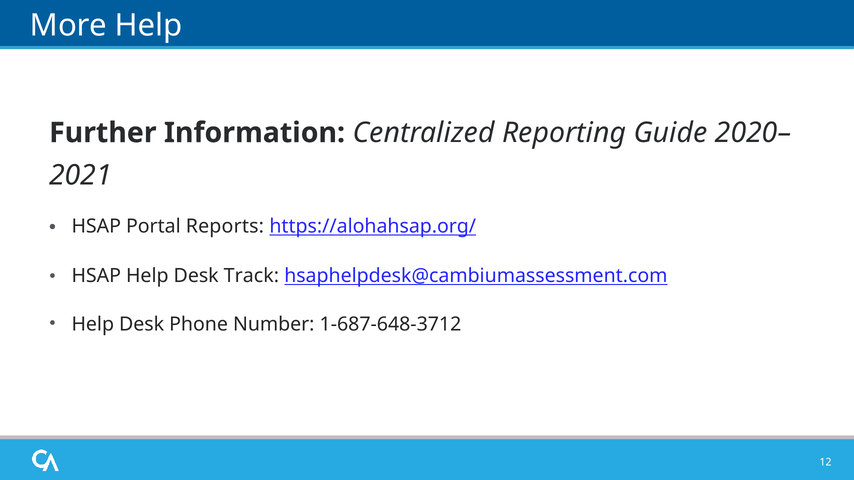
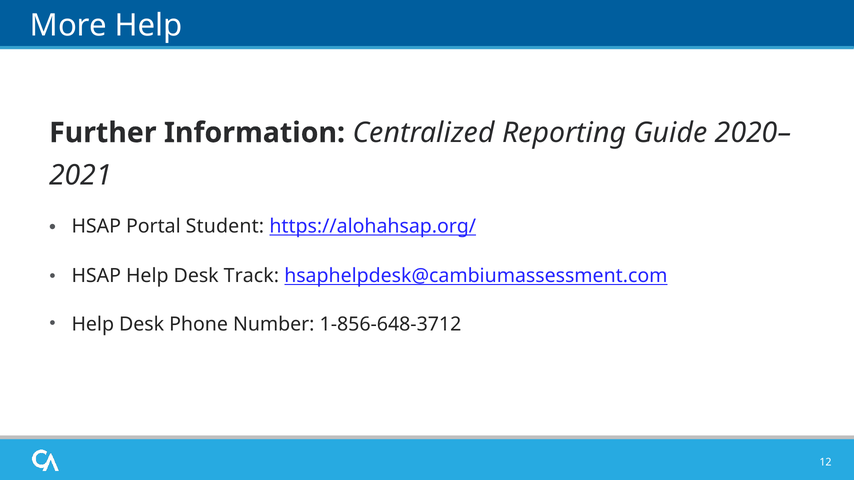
Reports: Reports -> Student (225, 226)
1-687-648-3712: 1-687-648-3712 -> 1-856-648-3712 (390, 324)
